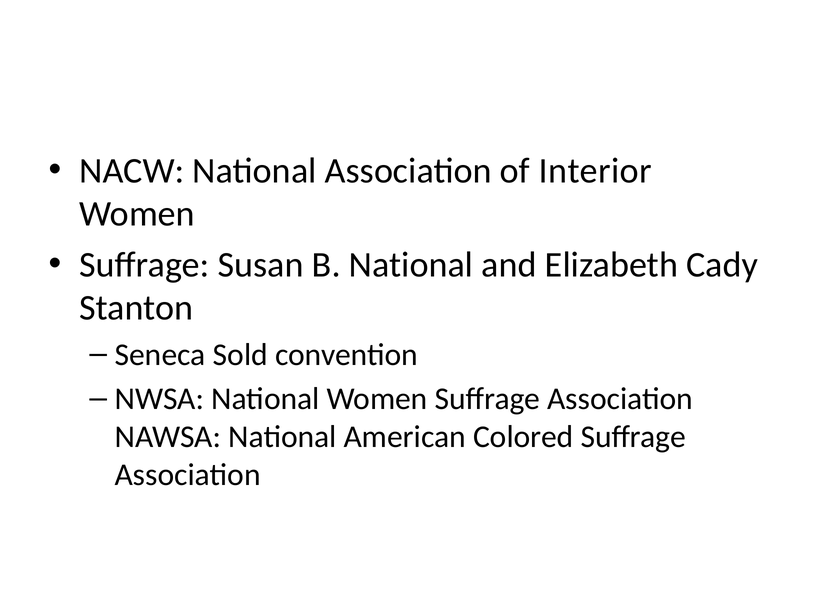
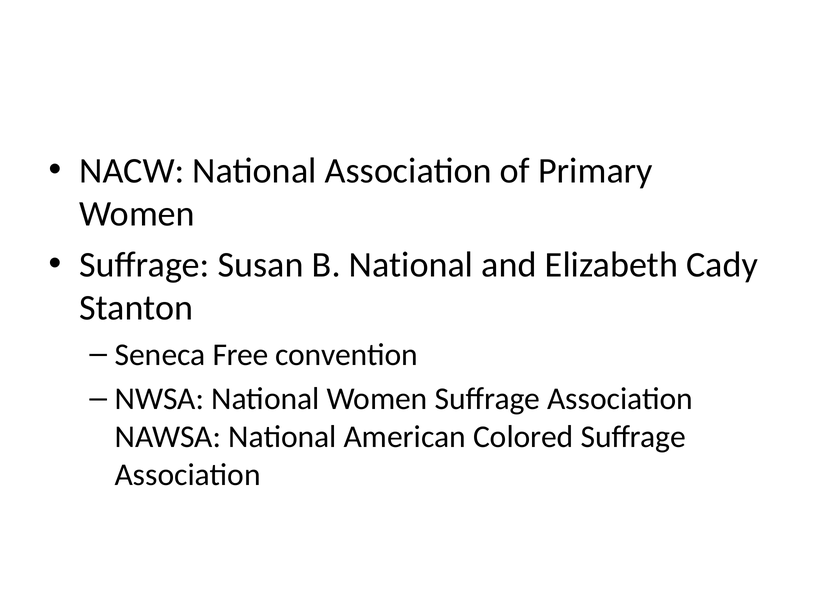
Interior: Interior -> Primary (595, 171)
Sold: Sold -> Free (241, 355)
